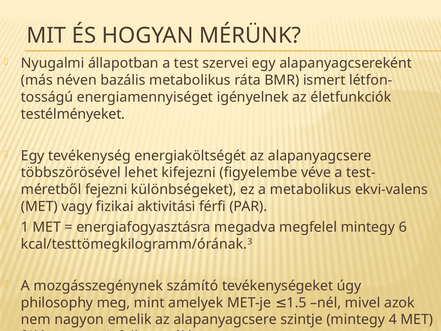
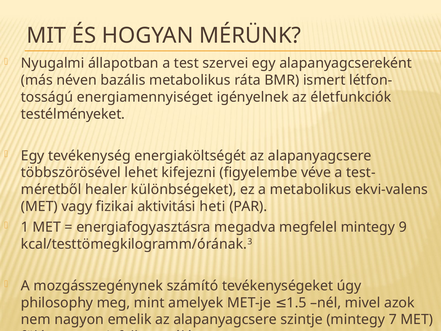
fejezni: fejezni -> healer (106, 189)
férfi: férfi -> heti (212, 206)
6: 6 -> 9 (403, 227)
4: 4 -> 7 (393, 319)
